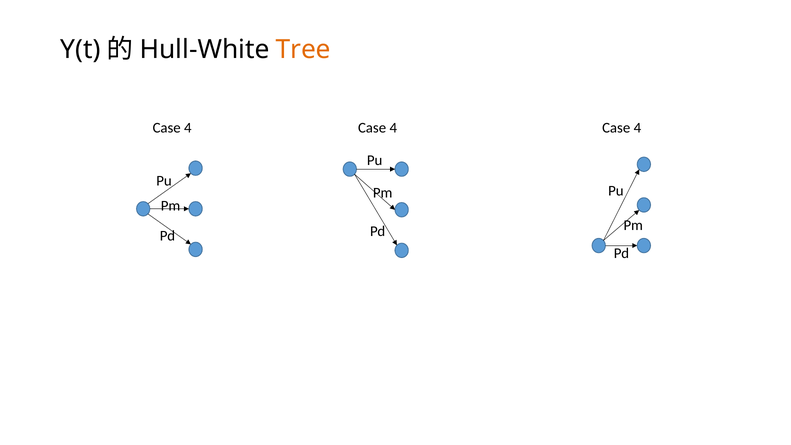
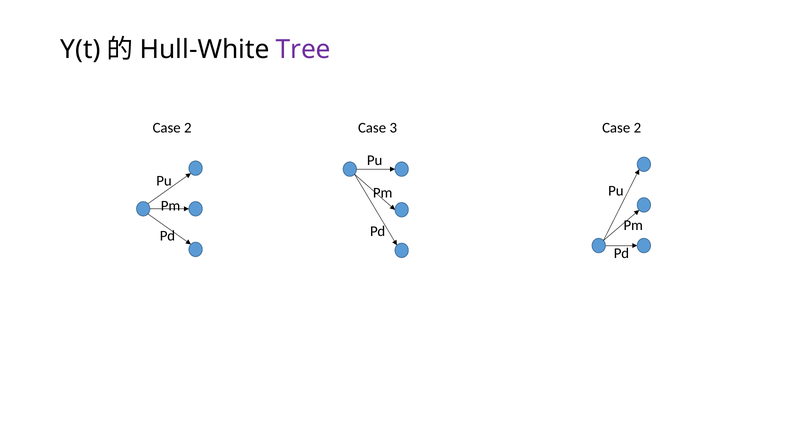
Tree colour: orange -> purple (303, 49)
4: 4 -> 2 (188, 128)
4: 4 -> 3 (393, 128)
4: 4 -> 2 (637, 128)
